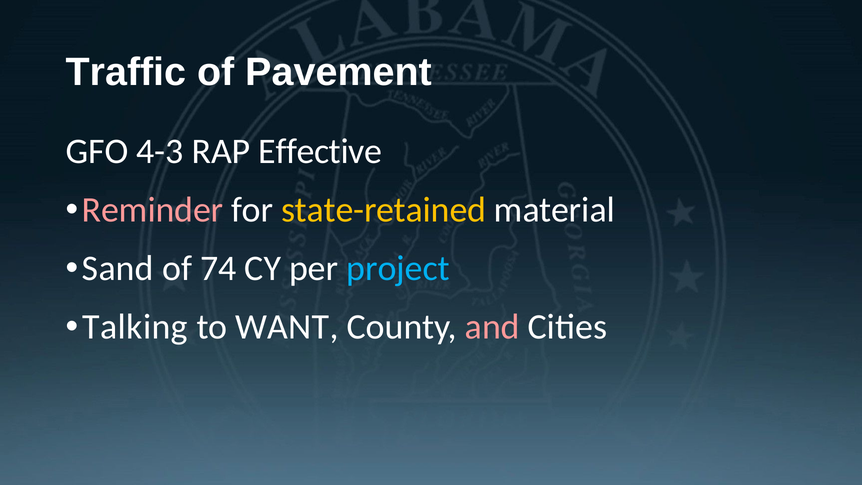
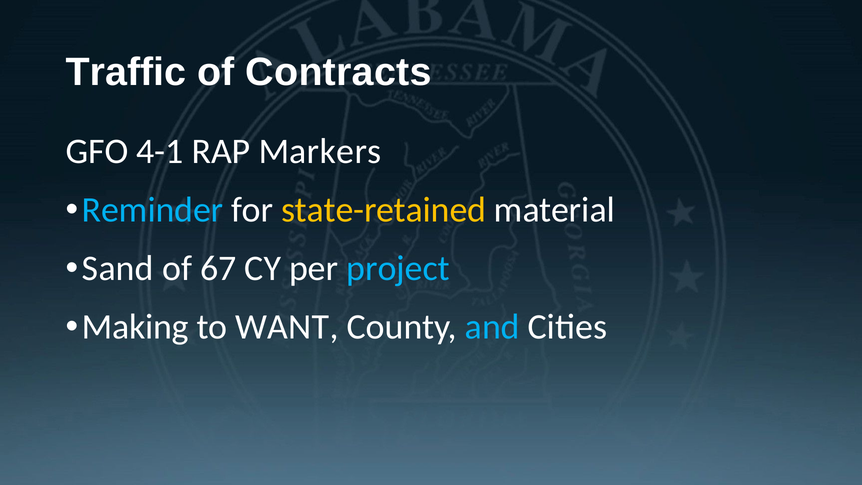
Pavement: Pavement -> Contracts (339, 72)
4-3: 4-3 -> 4-1 (160, 151)
Effective: Effective -> Markers (320, 151)
Reminder colour: pink -> light blue (153, 210)
74: 74 -> 67 (218, 268)
Talking: Talking -> Making (135, 327)
and colour: pink -> light blue (492, 327)
